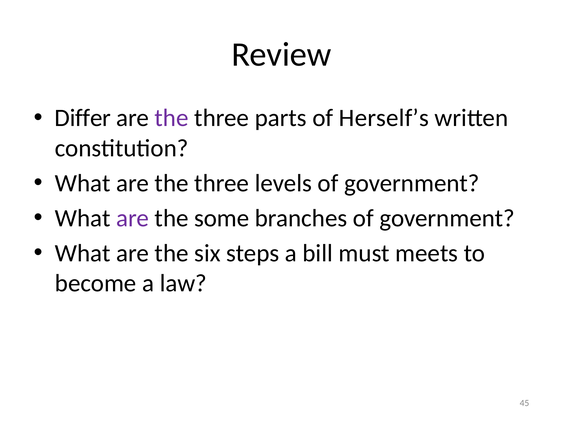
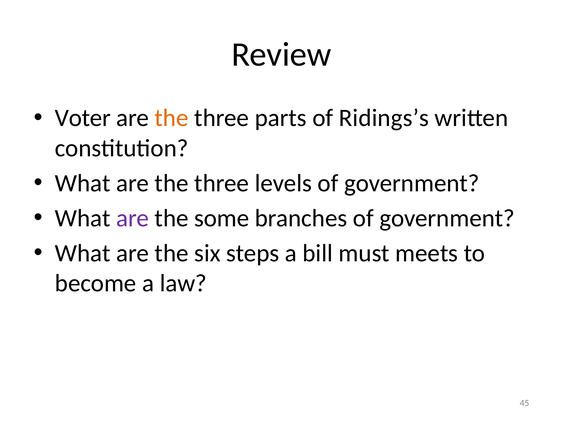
Differ: Differ -> Voter (83, 118)
the colour: purple -> orange (172, 118)
Herself’s: Herself’s -> Ridings’s (384, 118)
